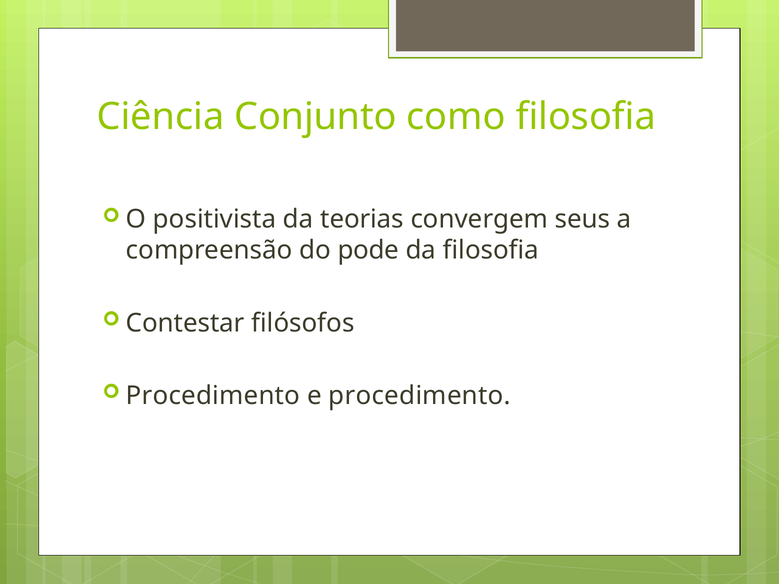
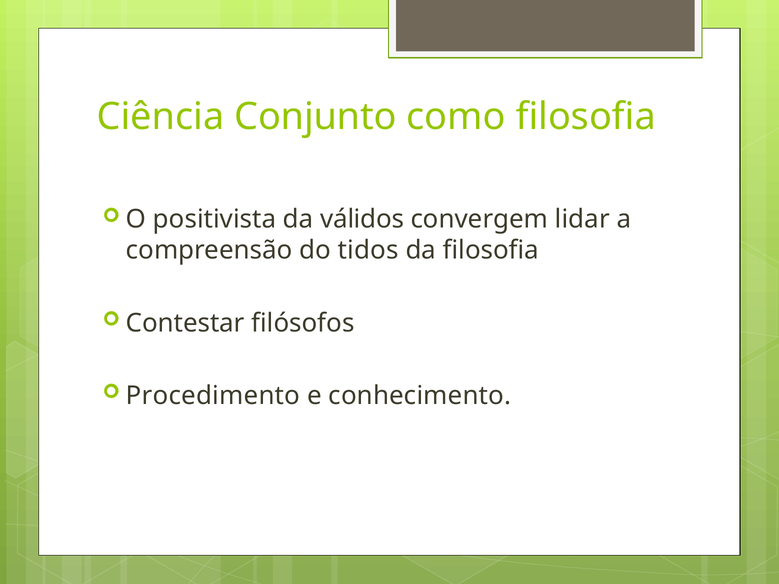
teorias: teorias -> válidos (362, 219)
seus: seus -> lidar (582, 219)
pode: pode -> tidos (368, 250)
e procedimento: procedimento -> conhecimento (420, 396)
